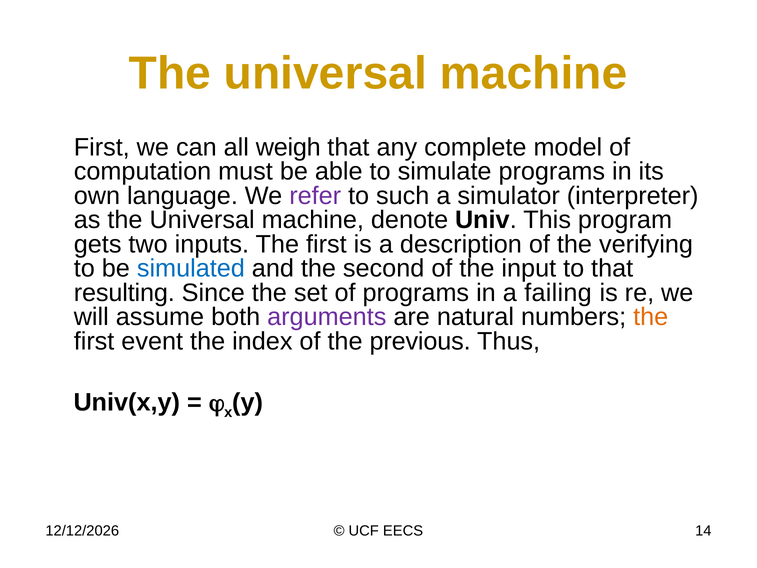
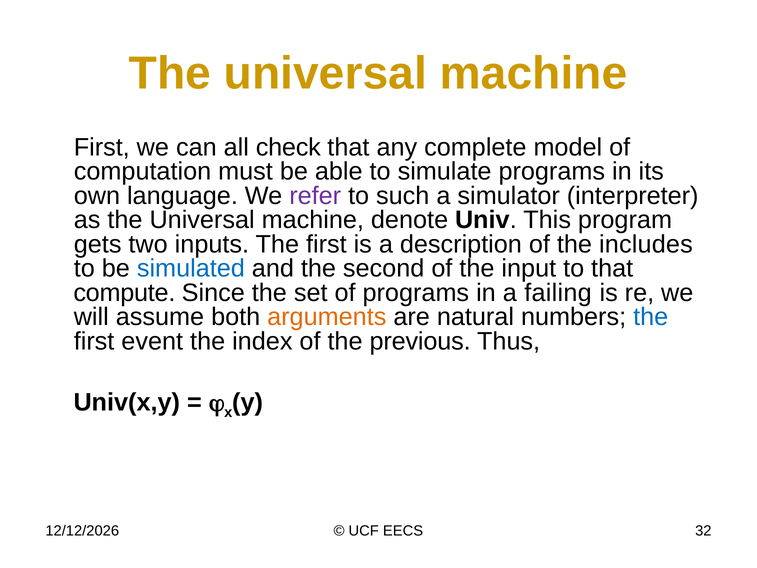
weigh: weigh -> check (288, 147)
verifying: verifying -> includes (646, 244)
resulting: resulting -> compute (124, 293)
arguments colour: purple -> orange (327, 317)
the colour: orange -> blue (651, 317)
14: 14 -> 32 (703, 531)
